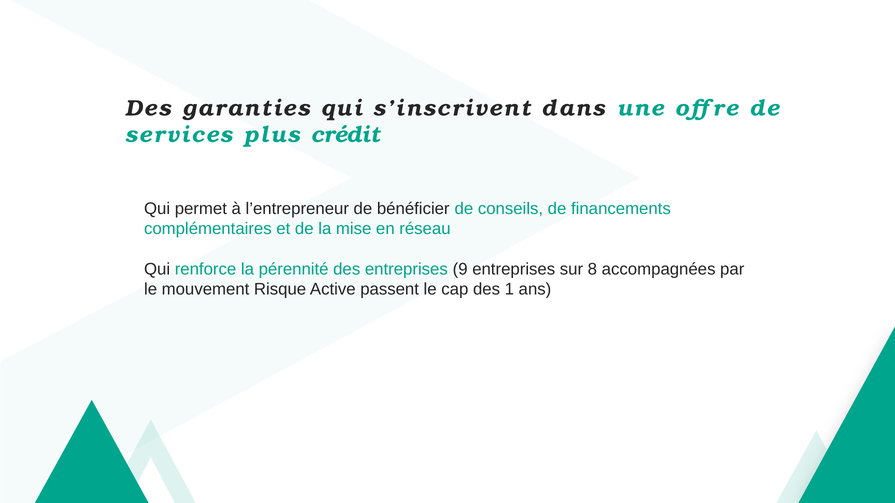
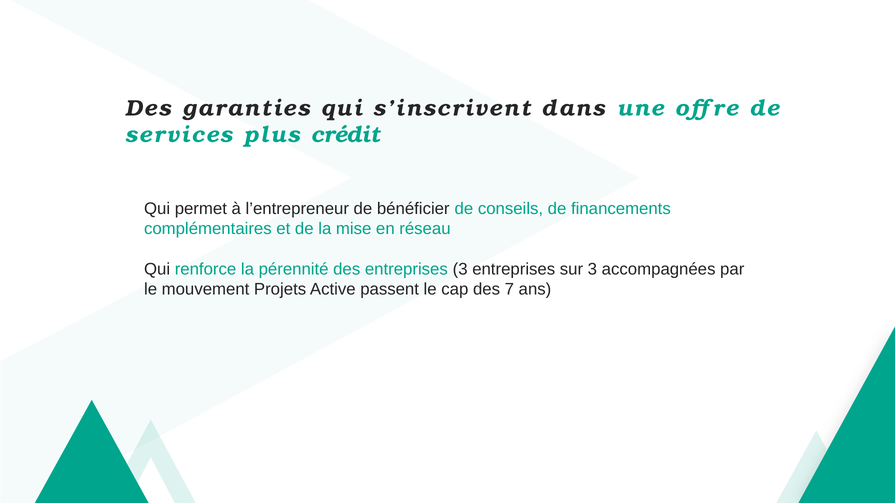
entreprises 9: 9 -> 3 (460, 270)
sur 8: 8 -> 3 (592, 270)
Risque: Risque -> Projets (280, 290)
1: 1 -> 7 (509, 290)
